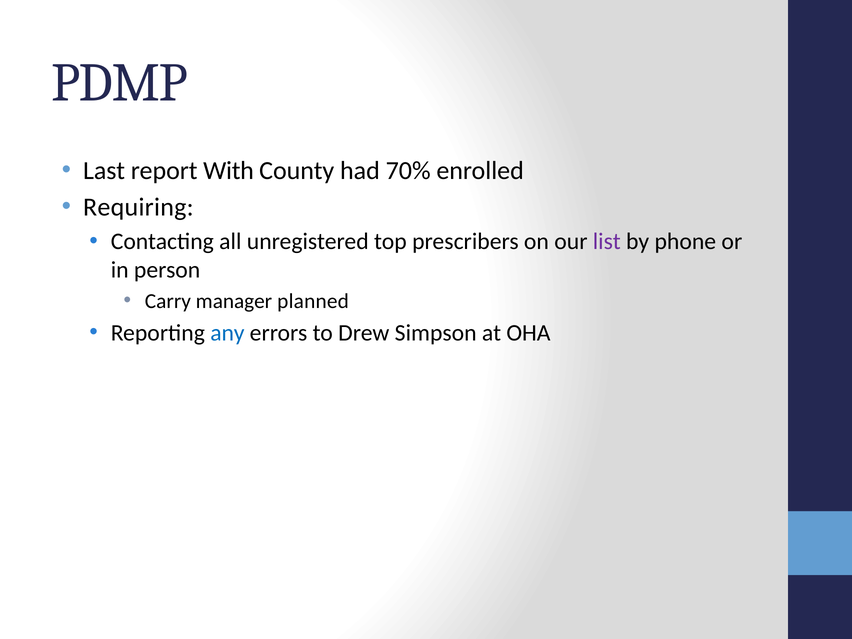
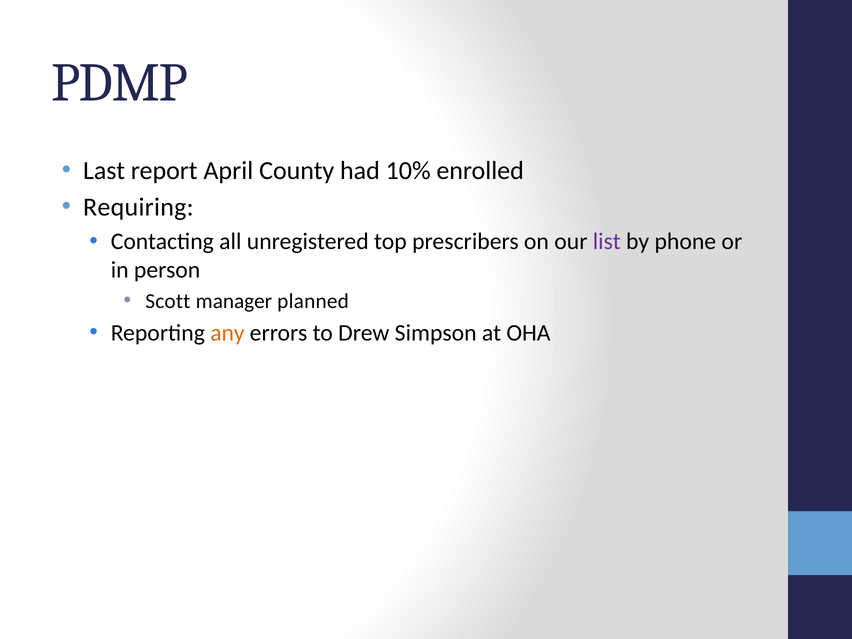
With: With -> April (228, 171)
70%: 70% -> 10% (408, 171)
Carry: Carry -> Scott (168, 301)
any colour: blue -> orange (227, 333)
